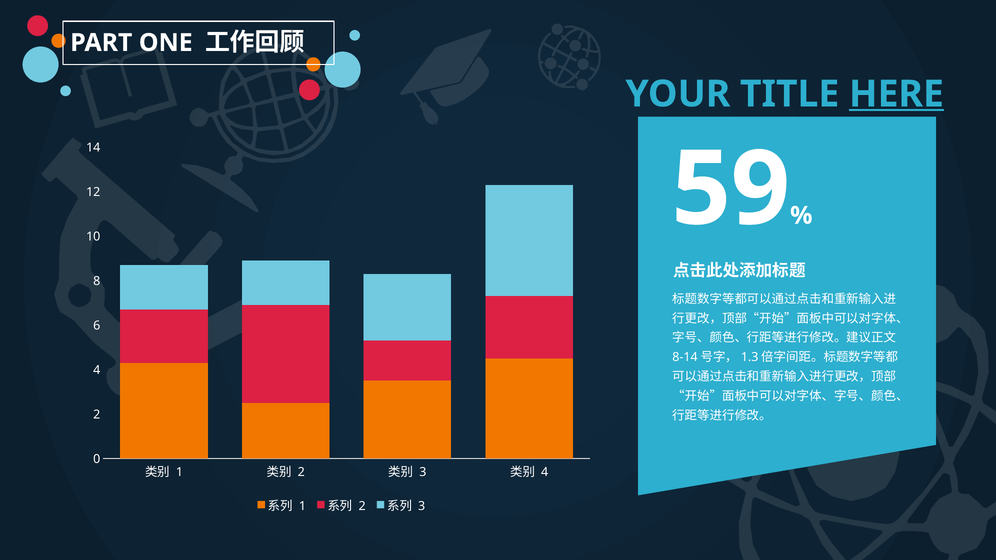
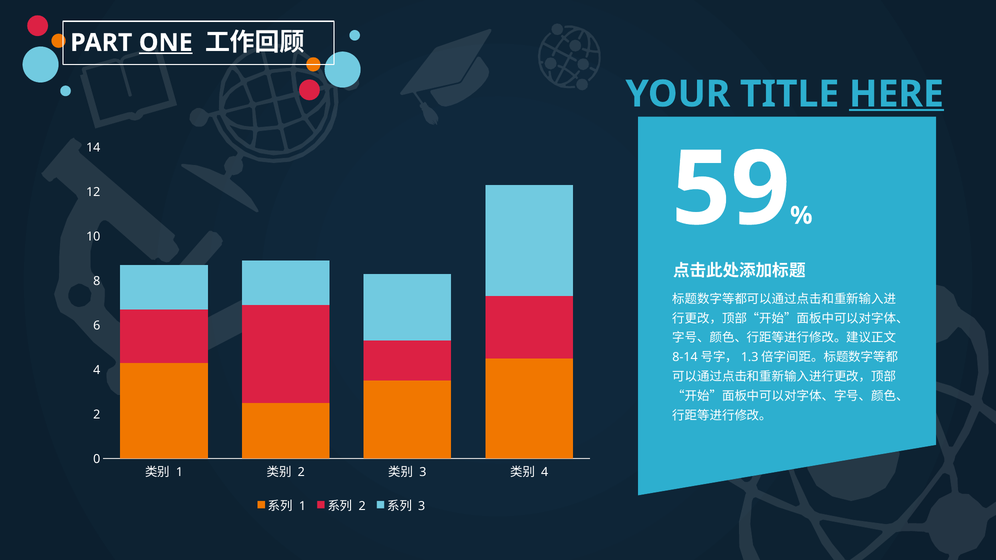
ONE underline: none -> present (166, 43)
